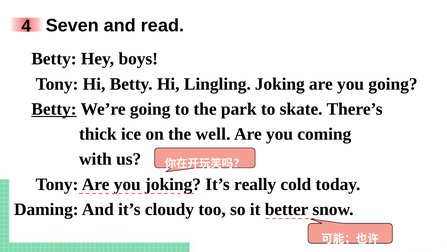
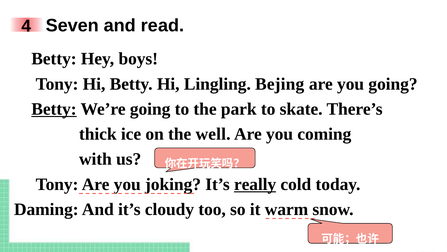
Lingling Joking: Joking -> Bejing (280, 84)
really underline: none -> present (255, 184)
better: better -> warm (287, 209)
